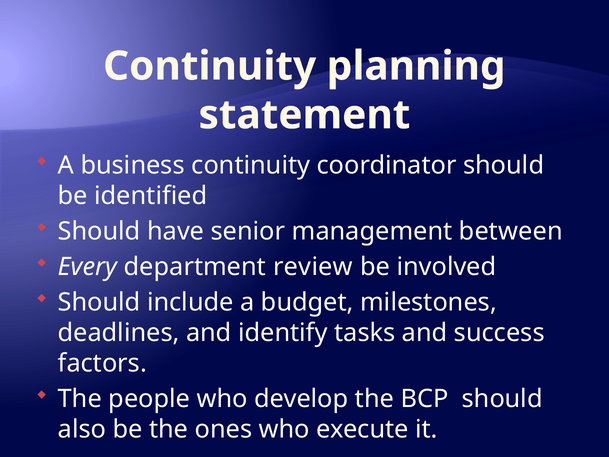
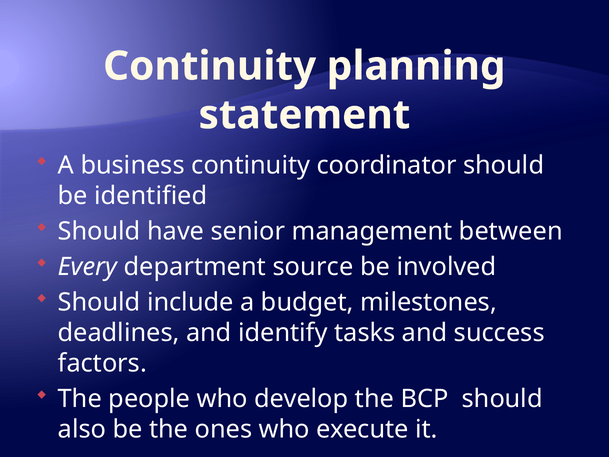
review: review -> source (313, 267)
